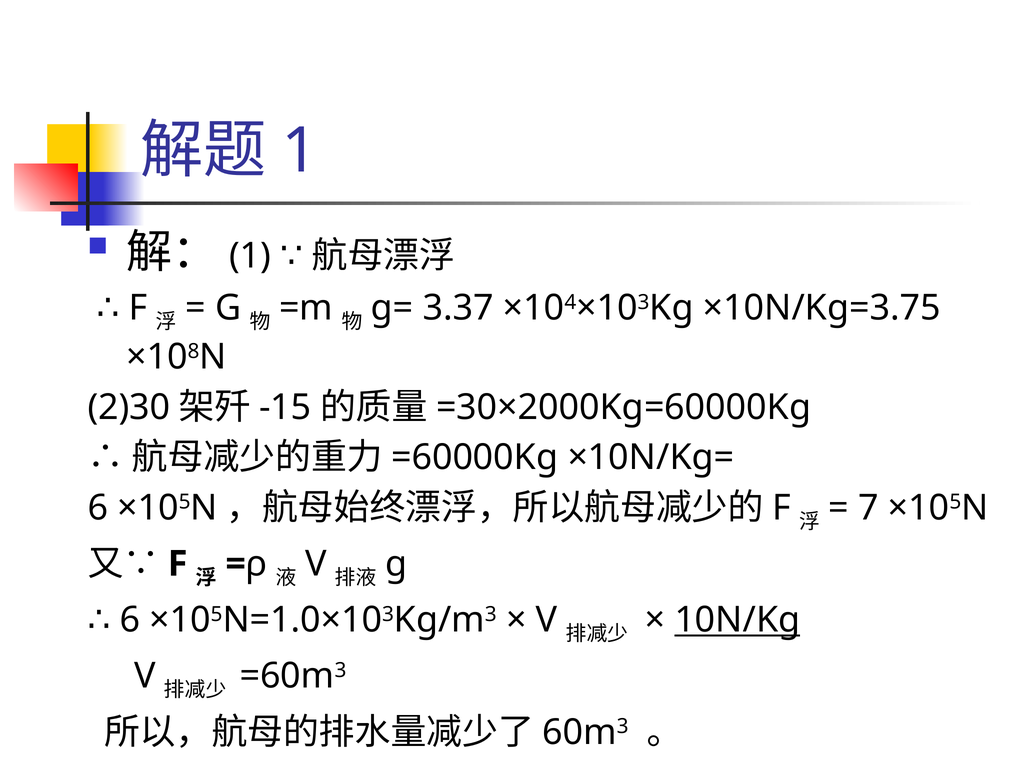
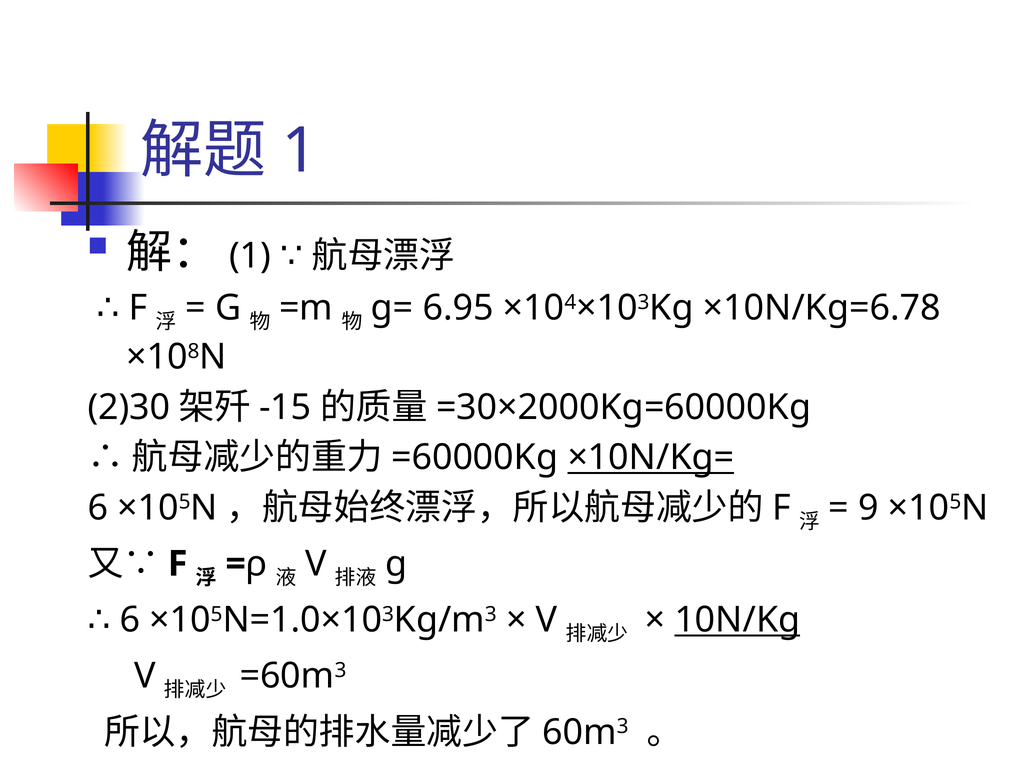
3.37: 3.37 -> 6.95 (458, 308)
×10N/Kg=3.75: ×10N/Kg=3.75 -> ×10N/Kg=6.78 (822, 308)
×10N/Kg= underline: none -> present (651, 457)
7: 7 -> 9 (868, 508)
